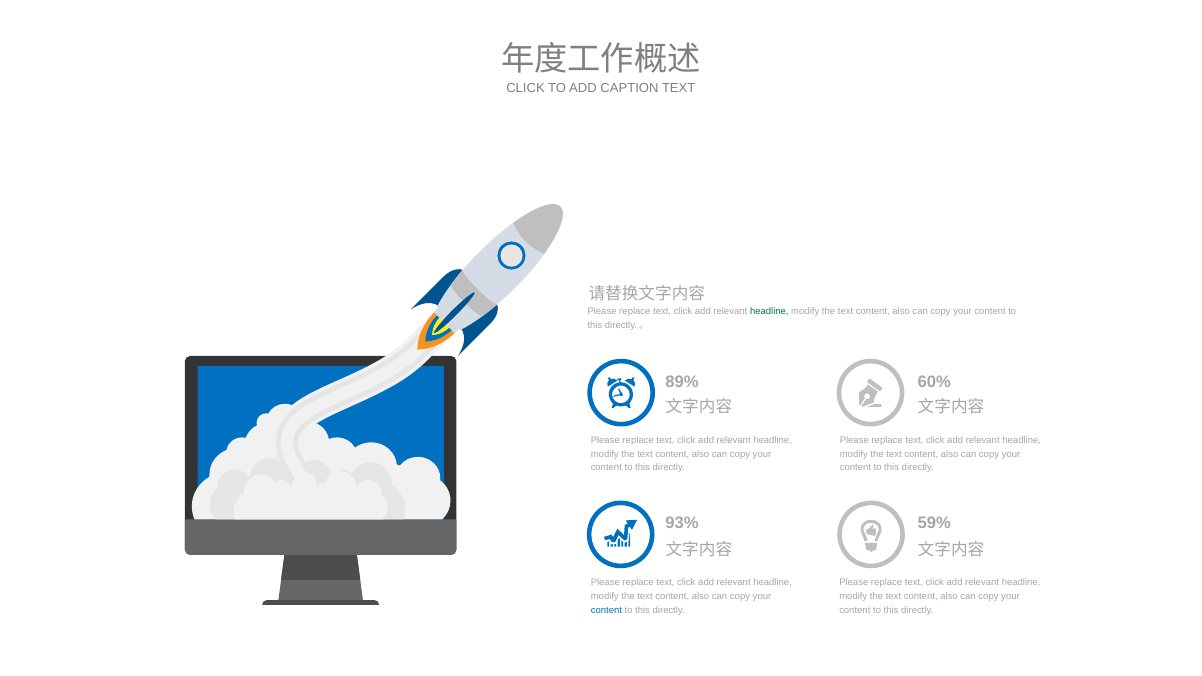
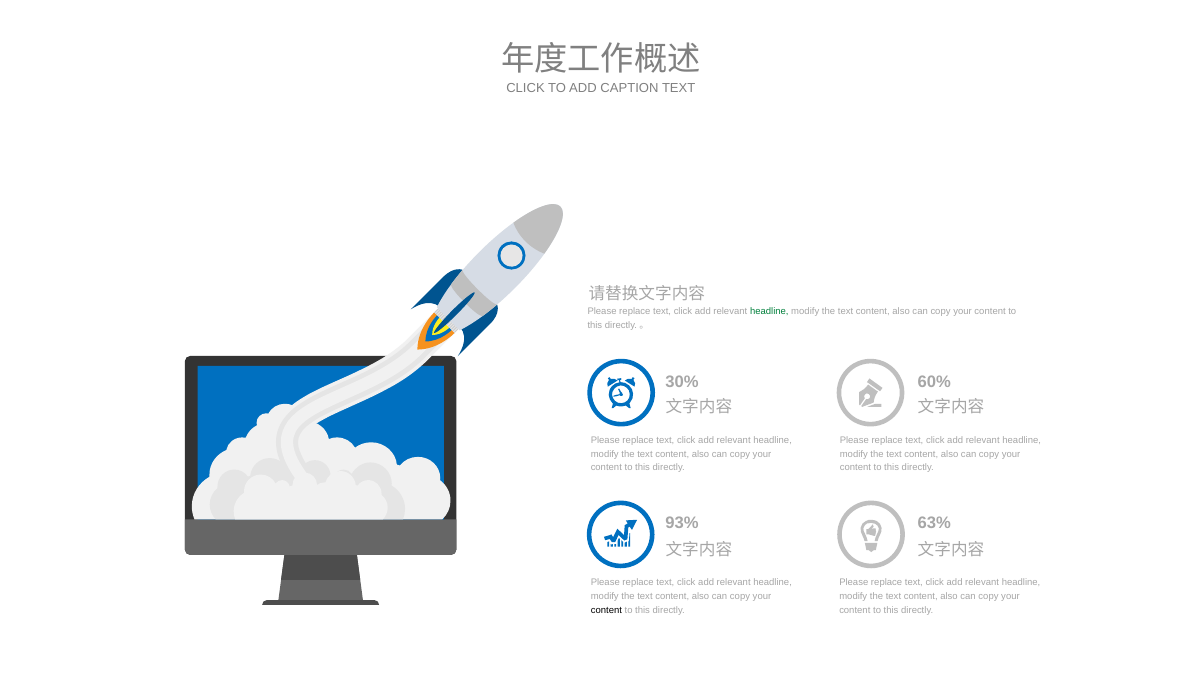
89%: 89% -> 30% (682, 382)
59%: 59% -> 63% (934, 523)
content colour: blue -> black (606, 610)
